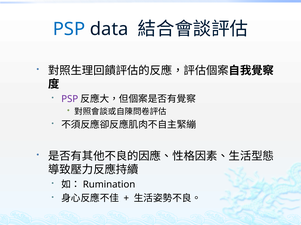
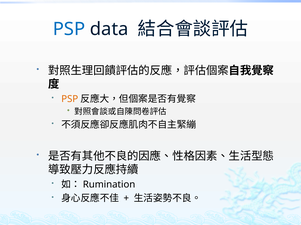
PSP colour: purple -> orange (70, 99)
